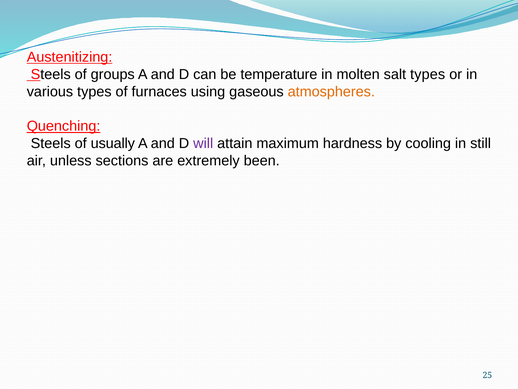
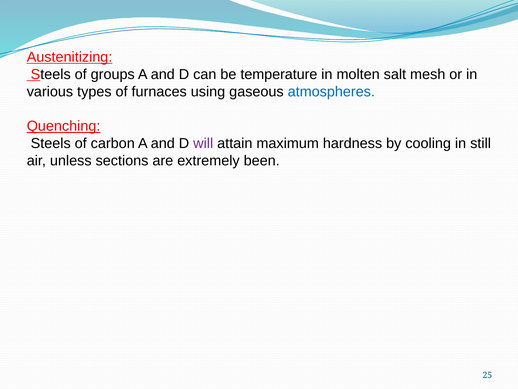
salt types: types -> mesh (428, 74)
atmospheres colour: orange -> blue (331, 91)
usually: usually -> carbon (113, 143)
